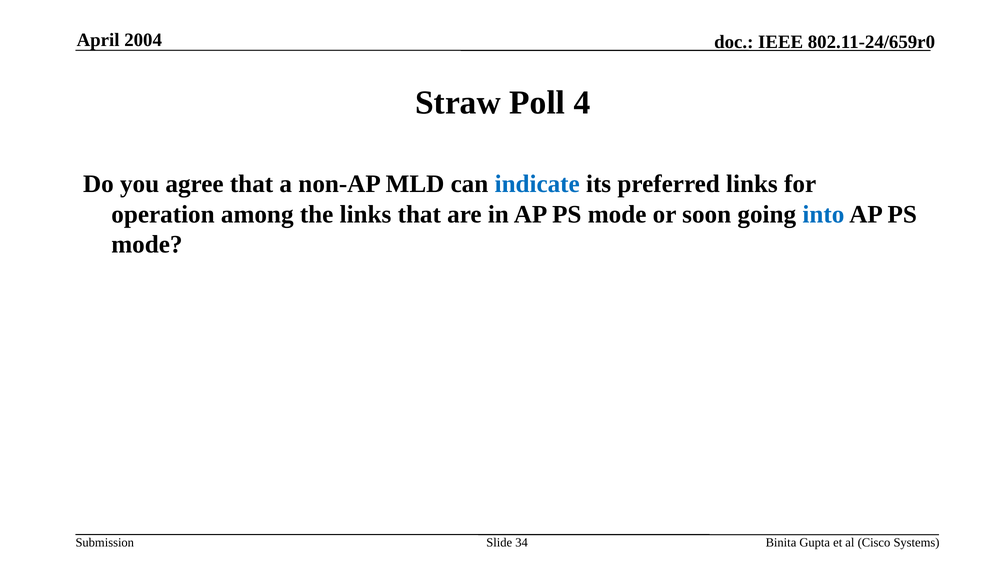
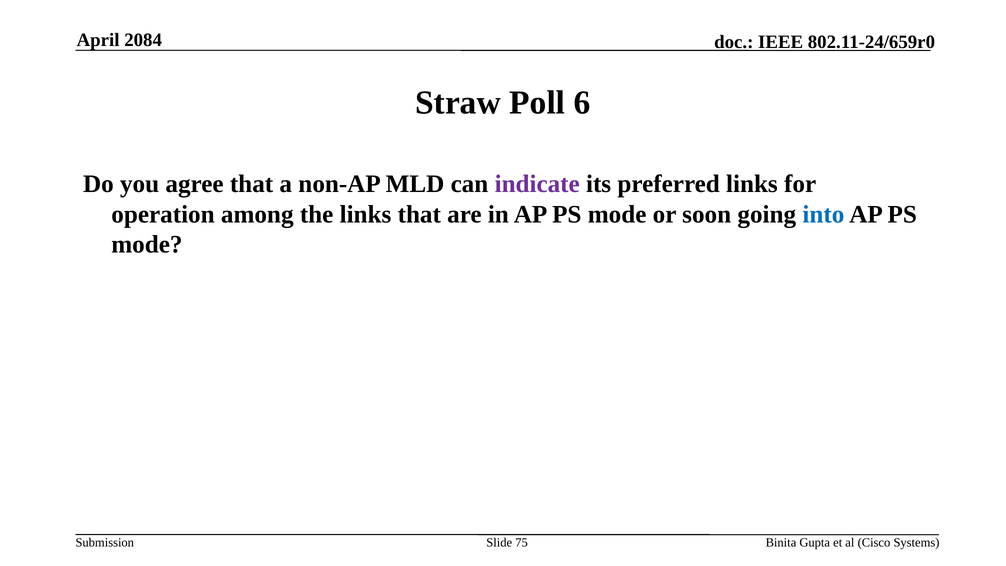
2004: 2004 -> 2084 (143, 40)
4: 4 -> 6 (582, 103)
indicate colour: blue -> purple (537, 184)
34: 34 -> 75 (522, 543)
